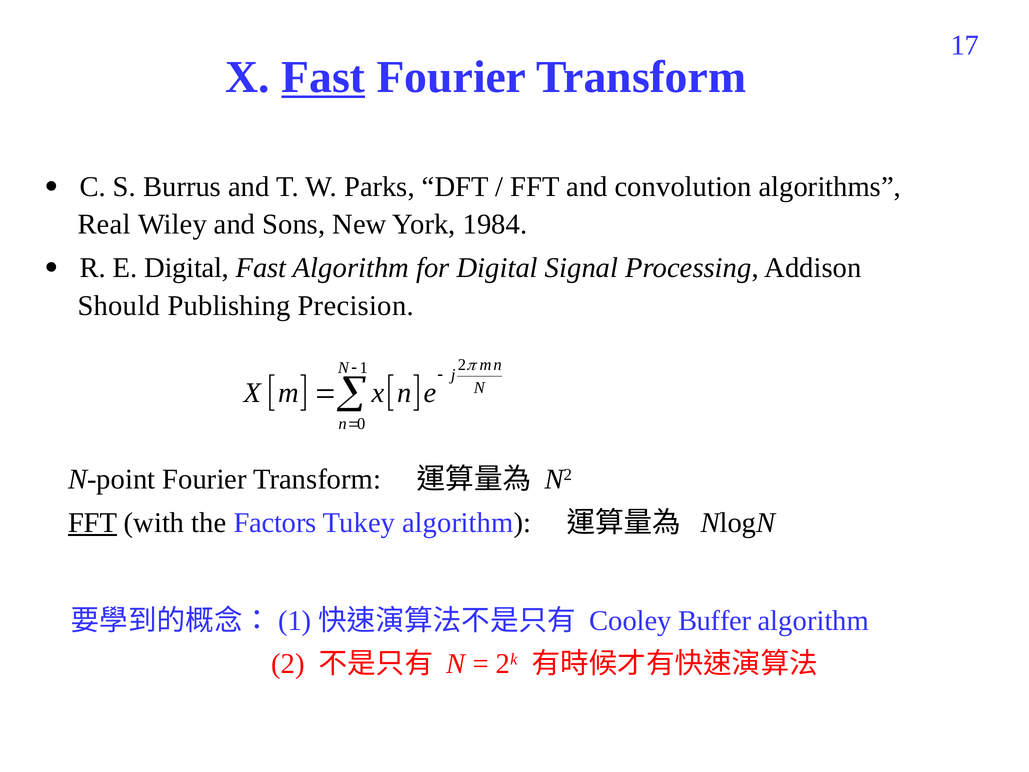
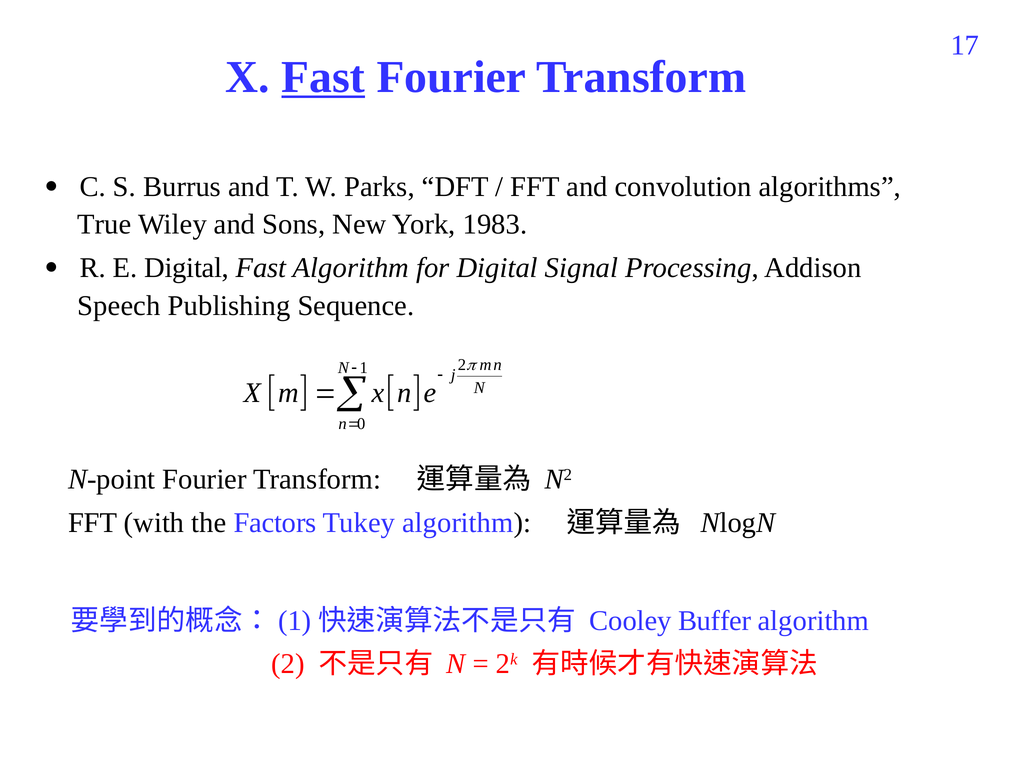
Real: Real -> True (104, 224)
1984: 1984 -> 1983 (495, 224)
Should: Should -> Speech (119, 305)
Precision: Precision -> Sequence (356, 305)
FFT underline: present -> none (93, 523)
